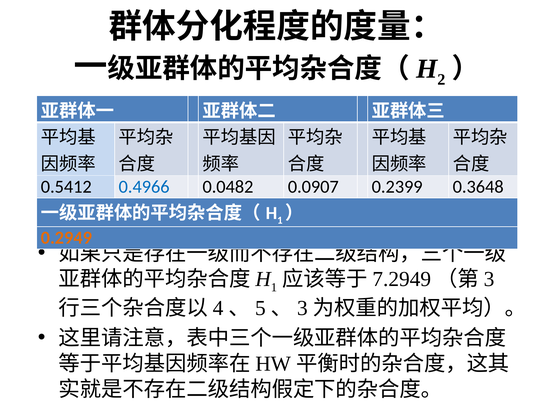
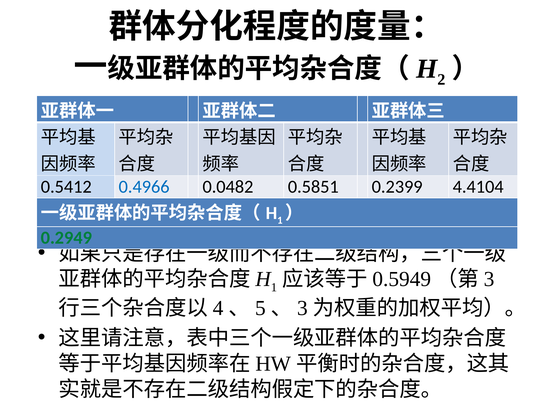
0.0907: 0.0907 -> 0.5851 (313, 187)
0.3648: 0.3648 -> 4.4104 (478, 187)
0.2949 colour: orange -> green (66, 238)
7.2949: 7.2949 -> 0.5949 (402, 279)
